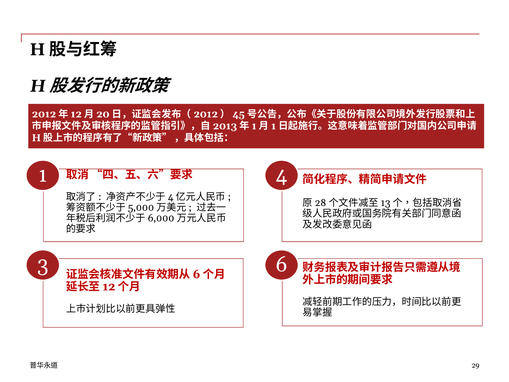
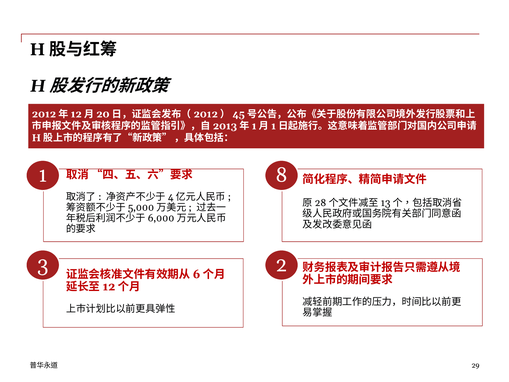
4: 4 -> 8 (282, 175)
6: 6 -> 2 (281, 265)
